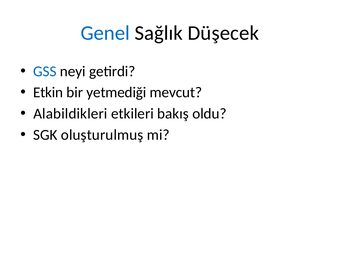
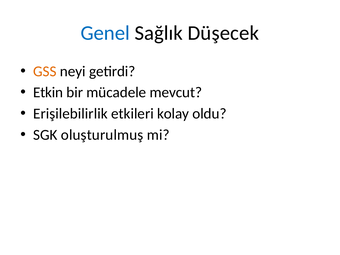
GSS colour: blue -> orange (45, 71)
yetmediği: yetmediği -> mücadele (116, 92)
Alabildikleri: Alabildikleri -> Erişilebilirlik (70, 114)
bakış: bakış -> kolay (173, 114)
